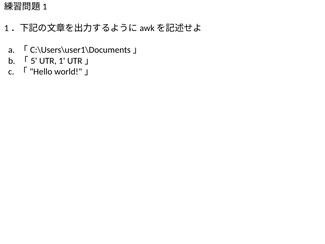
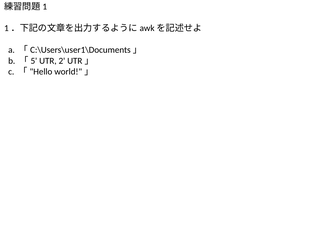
1: 1 -> 2 (62, 61)
